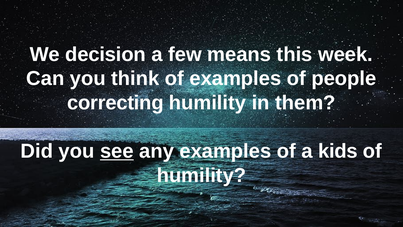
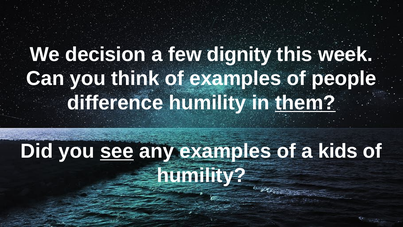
means: means -> dignity (239, 54)
correcting: correcting -> difference (115, 103)
them underline: none -> present (305, 103)
